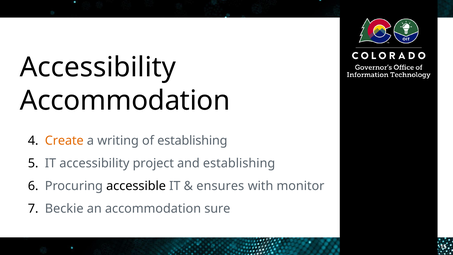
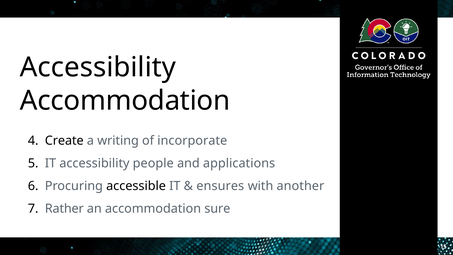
Create colour: orange -> black (64, 141)
of establishing: establishing -> incorporate (192, 141)
project: project -> people (153, 163)
and establishing: establishing -> applications (239, 163)
monitor: monitor -> another (300, 186)
Beckie: Beckie -> Rather (64, 209)
